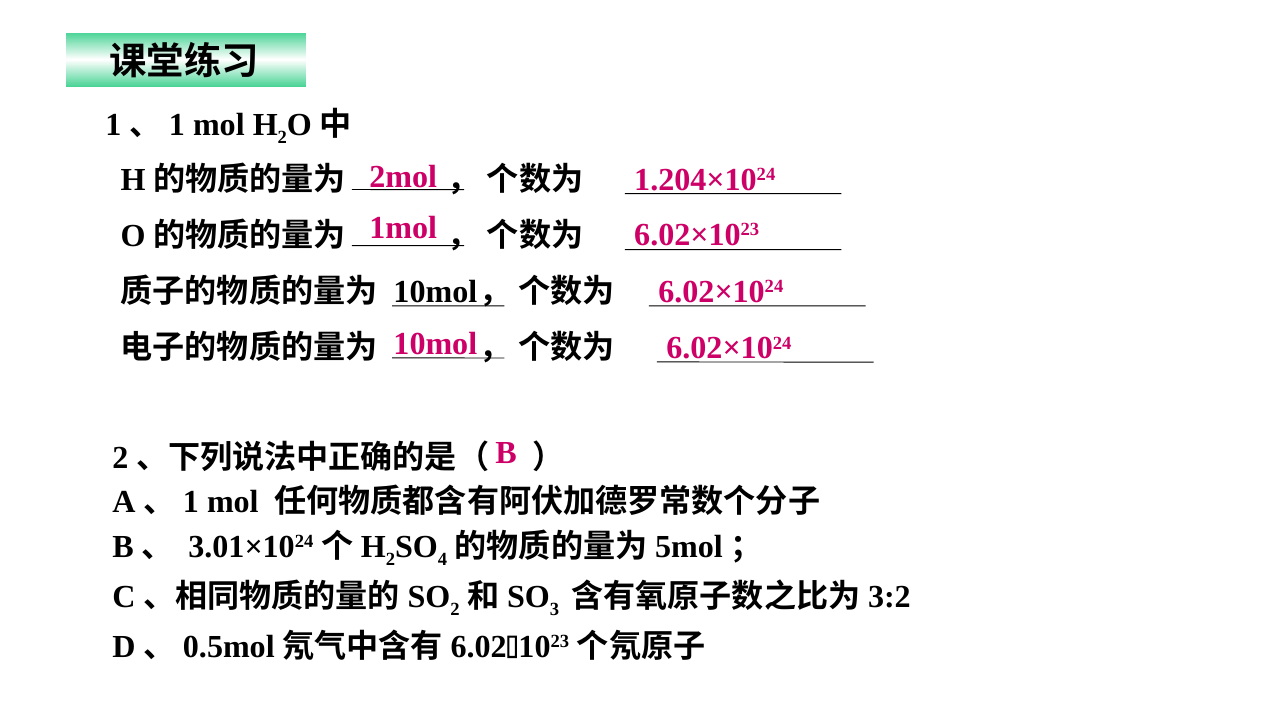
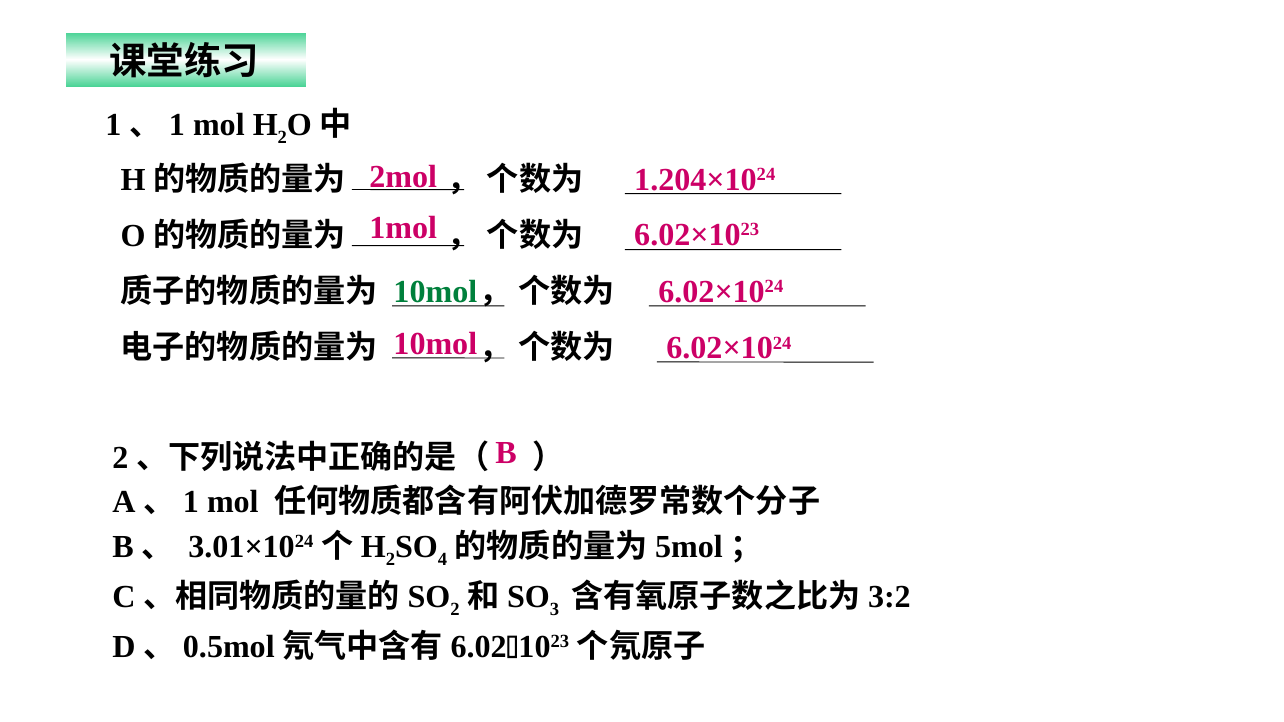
10mol colour: black -> green (435, 292)
